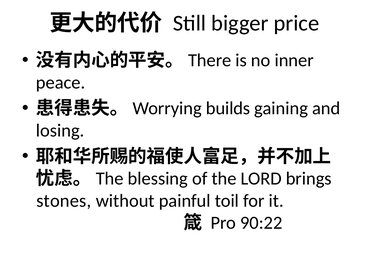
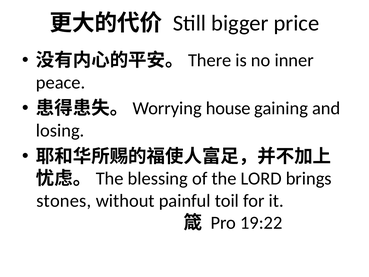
builds: builds -> house (228, 108)
90:22: 90:22 -> 19:22 (261, 223)
